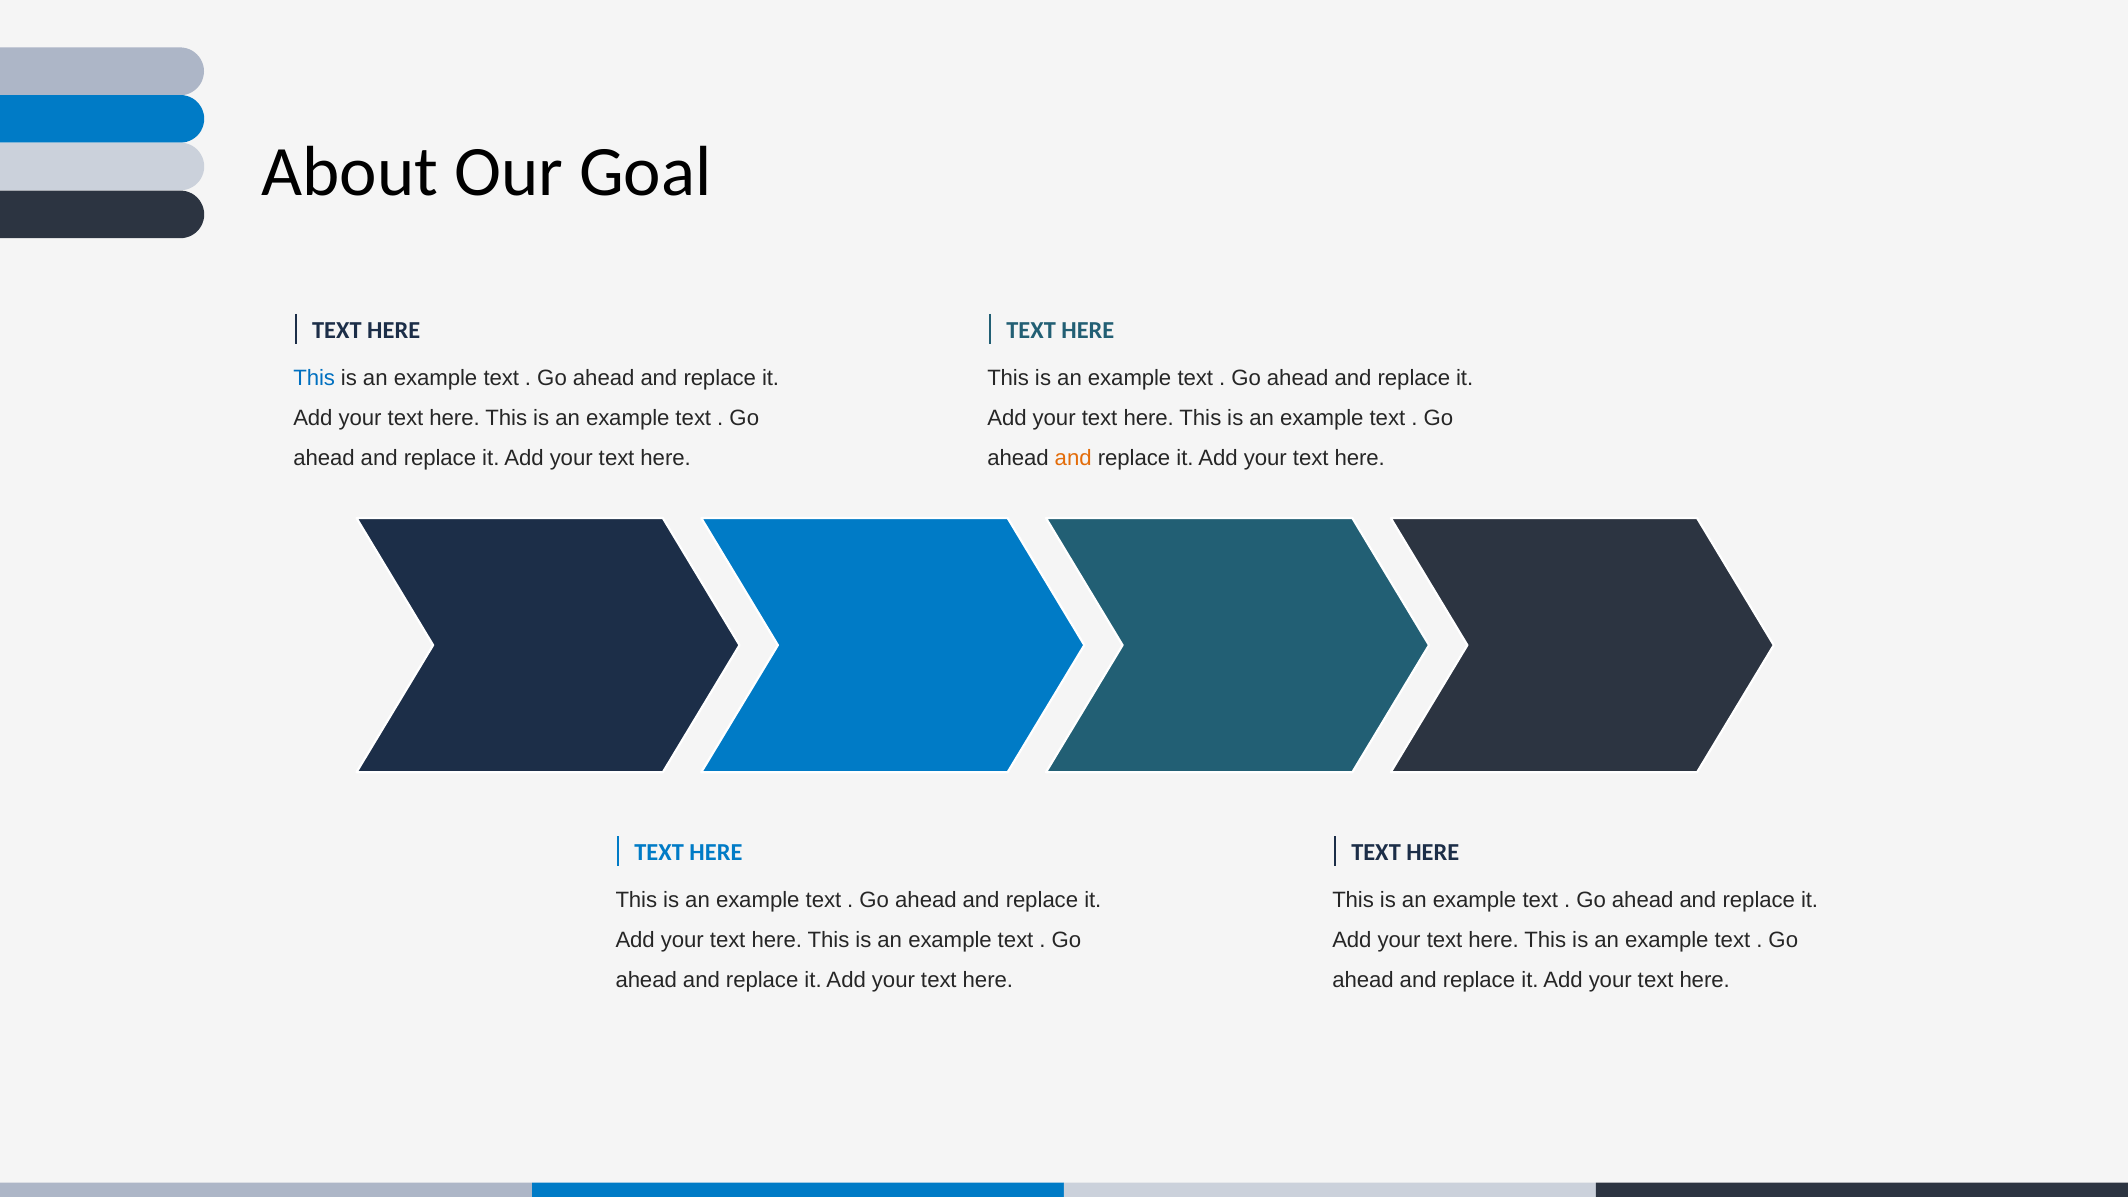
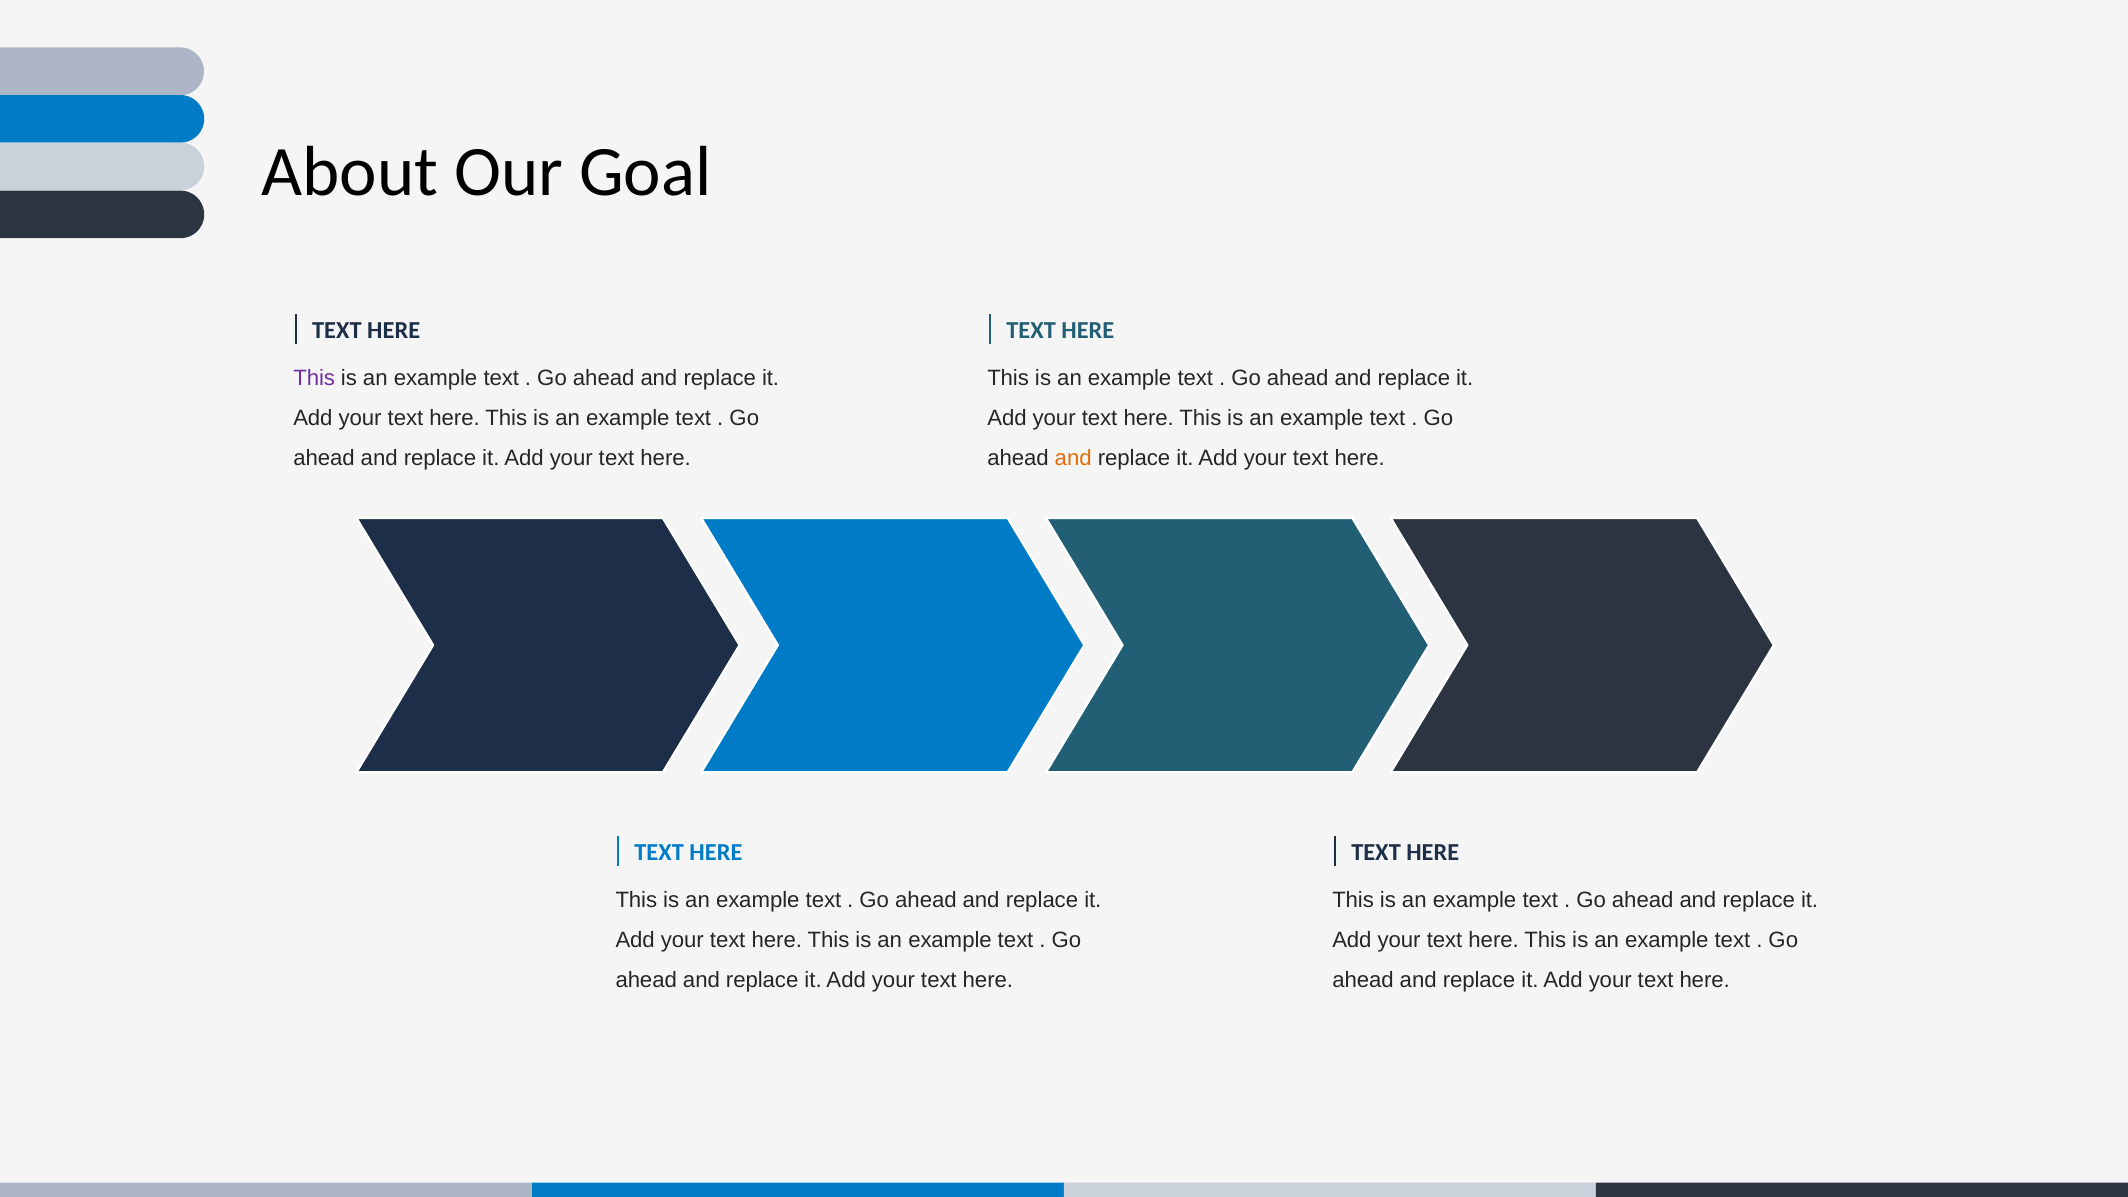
This colour: blue -> purple (314, 378)
